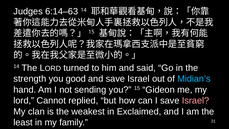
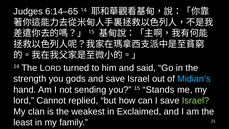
6:14–63: 6:14–63 -> 6:14–65 (62, 11)
good: good -> gods (76, 79)
Gideon: Gideon -> Stands (159, 90)
Israel colour: pink -> light green (196, 100)
